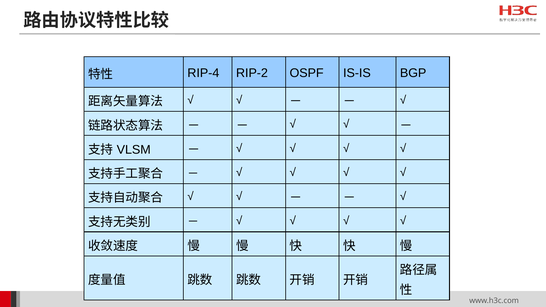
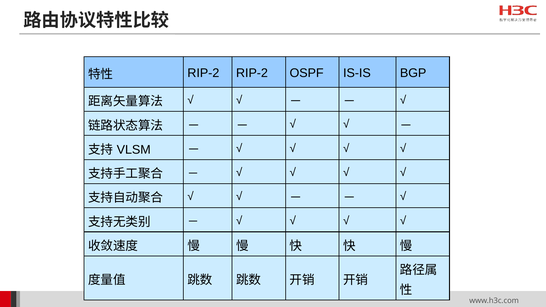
RIP-4: RIP-4 -> RIP-2 (203, 73)
